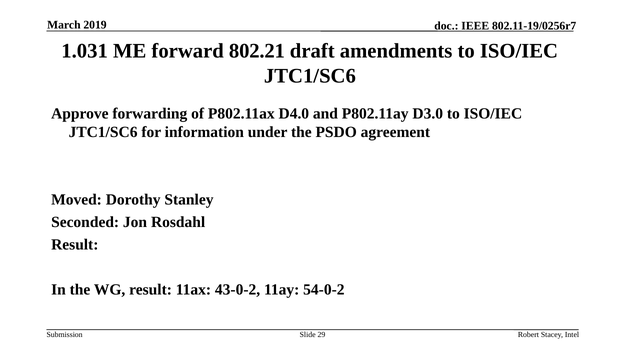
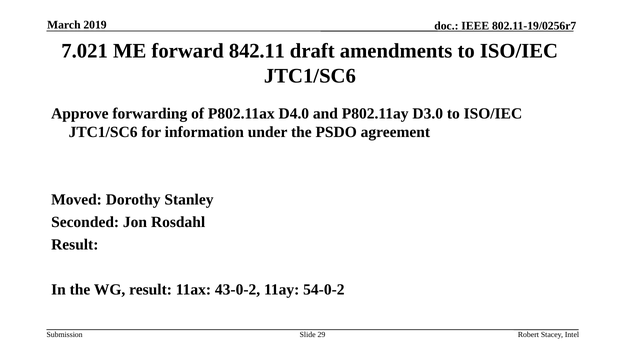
1.031: 1.031 -> 7.021 (85, 51)
802.21: 802.21 -> 842.11 (257, 51)
